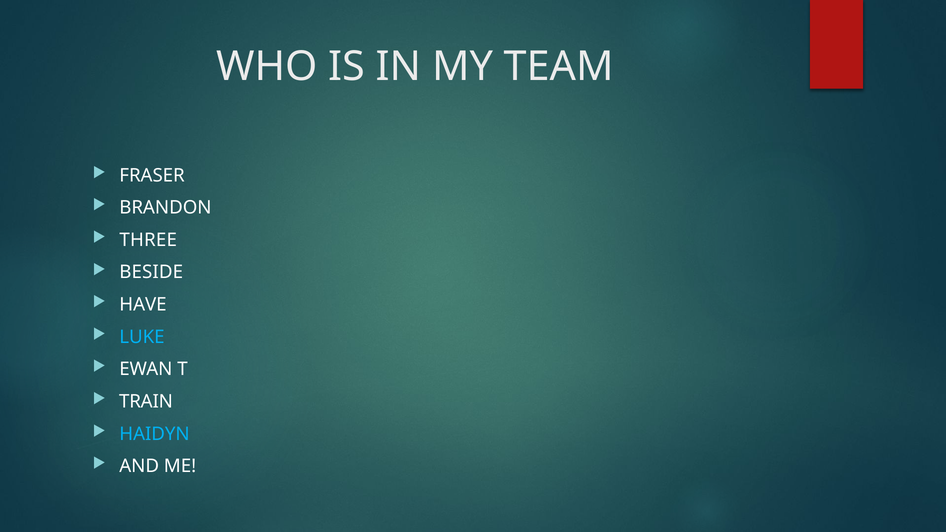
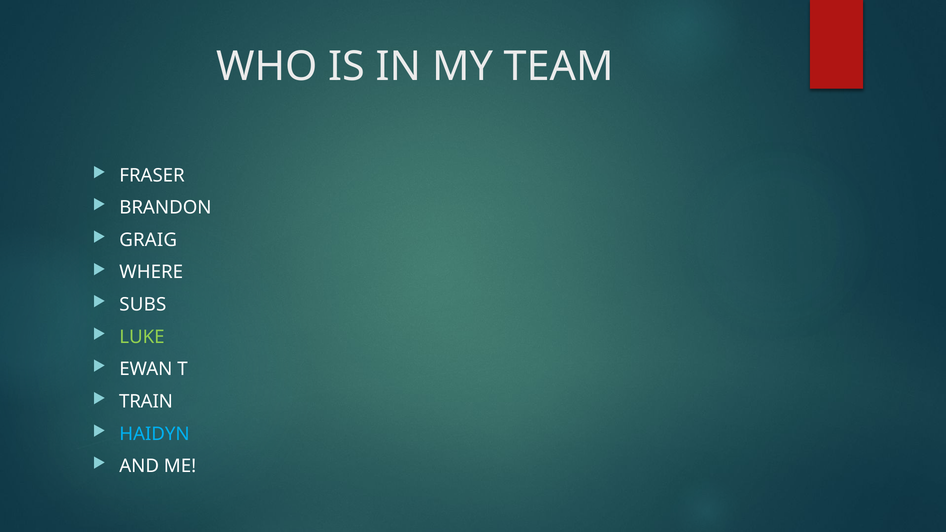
THREE: THREE -> GRAIG (148, 240)
BESIDE: BESIDE -> WHERE (151, 272)
HAVE: HAVE -> SUBS (143, 305)
LUKE colour: light blue -> light green (142, 337)
